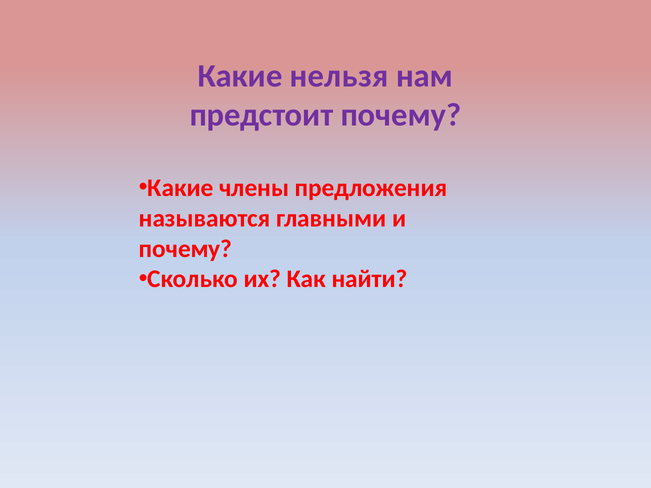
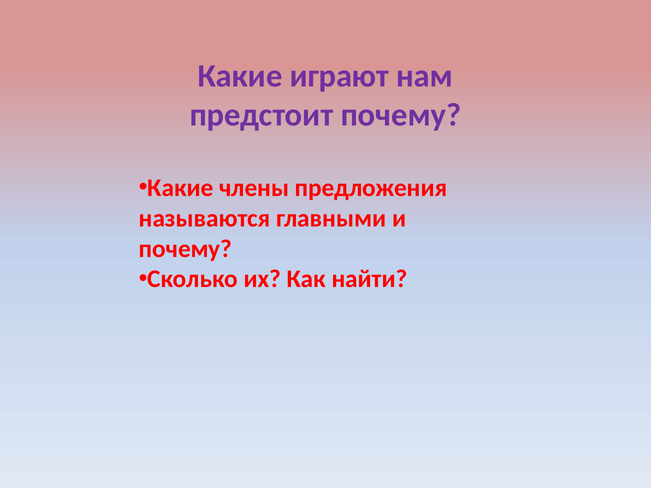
нельзя: нельзя -> играют (339, 76)
